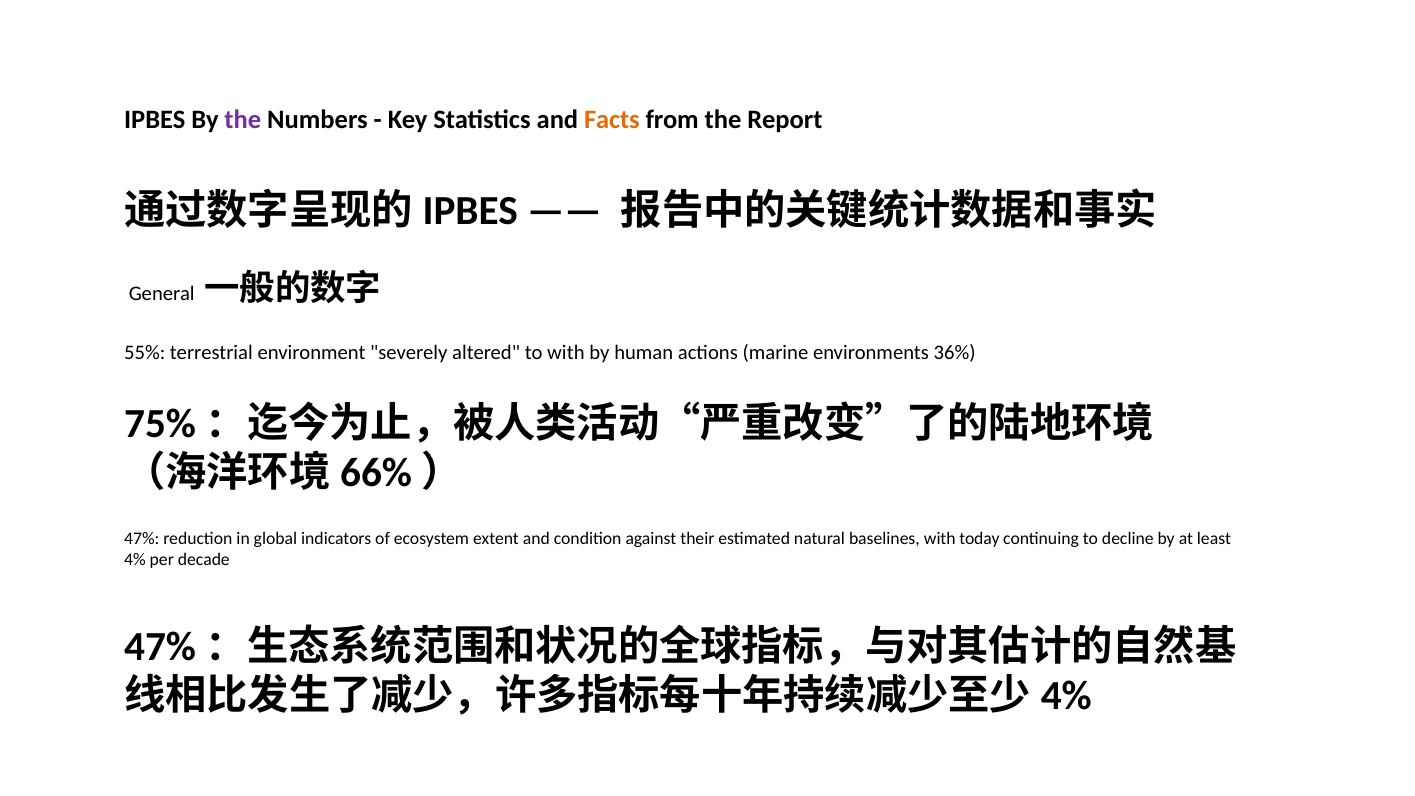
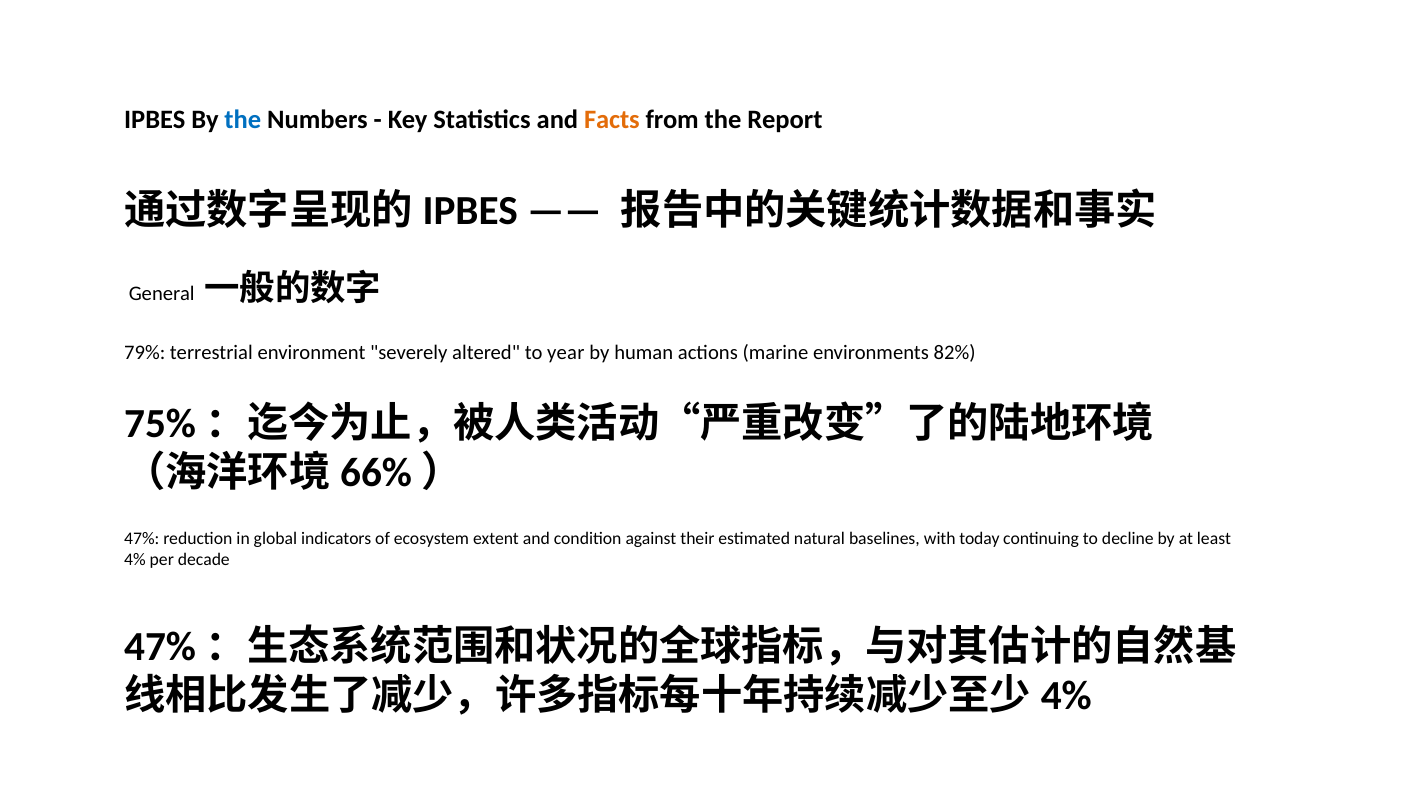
the colour: purple -> blue (243, 120)
55%: 55% -> 79% (145, 353)
to with: with -> year (566, 353)
36%: 36% -> 82% (955, 353)
